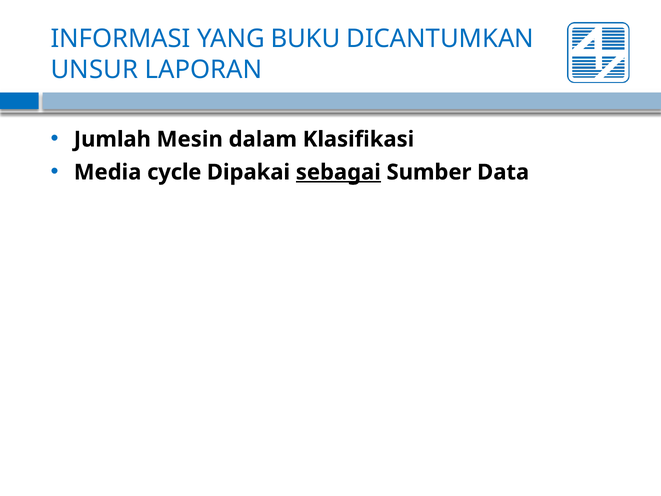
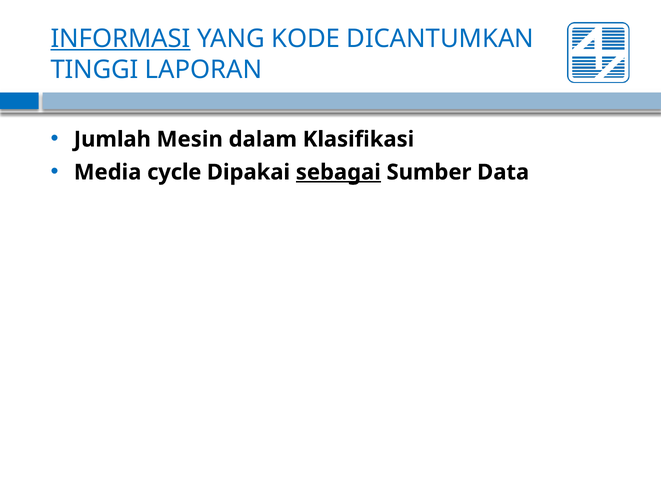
INFORMASI underline: none -> present (121, 39)
BUKU: BUKU -> KODE (306, 39)
UNSUR: UNSUR -> TINGGI (95, 70)
